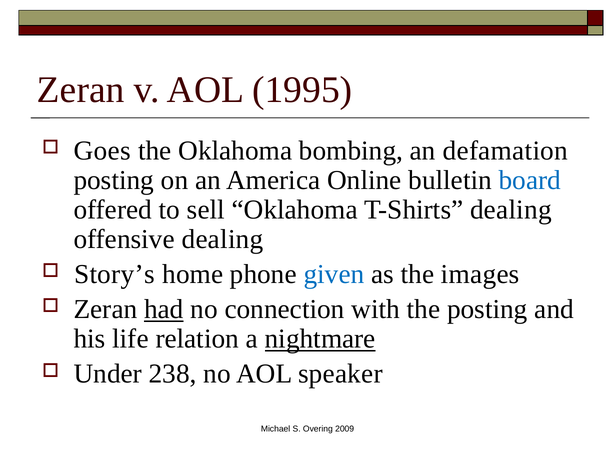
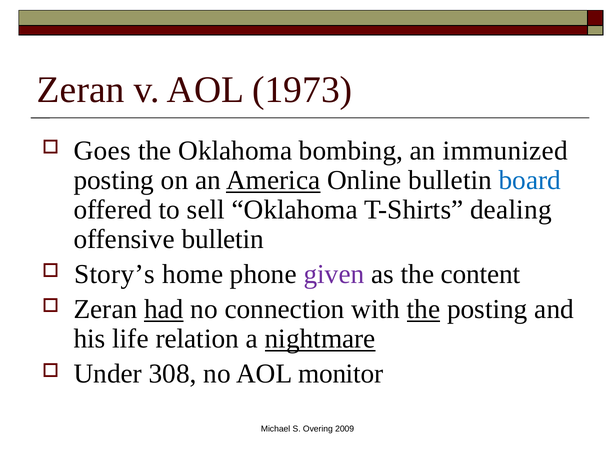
1995: 1995 -> 1973 (302, 90)
defamation: defamation -> immunized (505, 151)
America underline: none -> present (273, 180)
offensive dealing: dealing -> bulletin (223, 240)
given colour: blue -> purple (334, 275)
images: images -> content (481, 275)
the underline: none -> present (423, 310)
238: 238 -> 308 (173, 374)
speaker: speaker -> monitor (341, 374)
